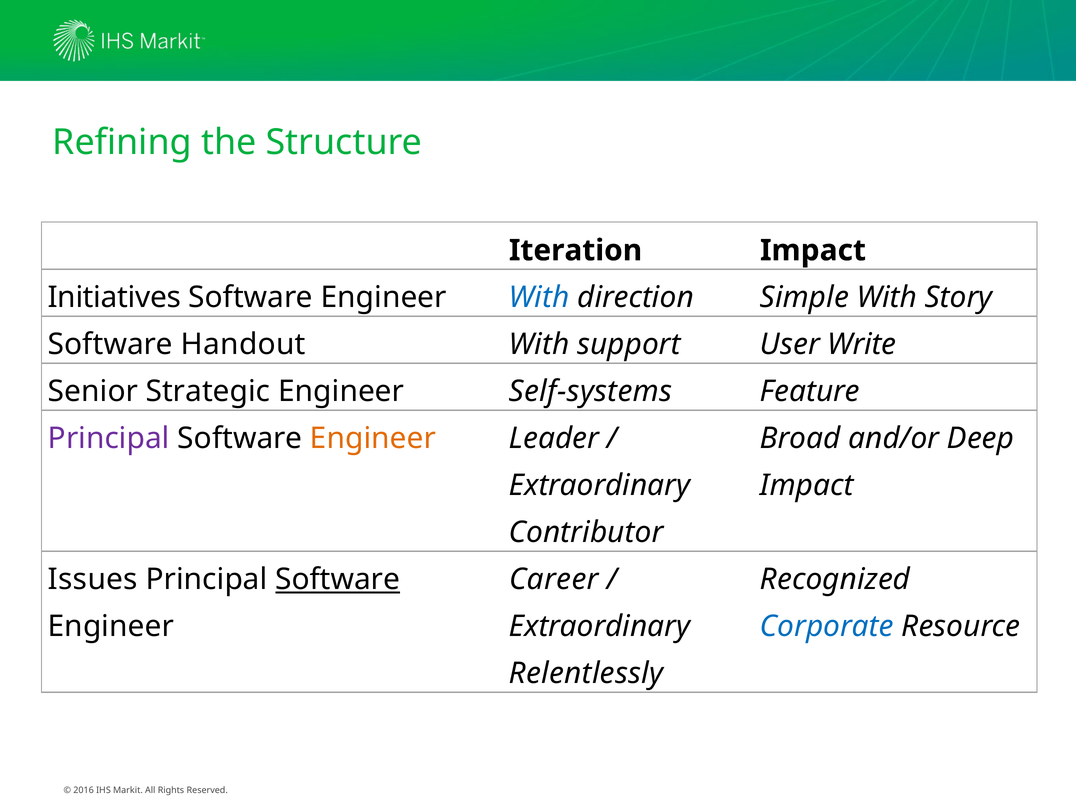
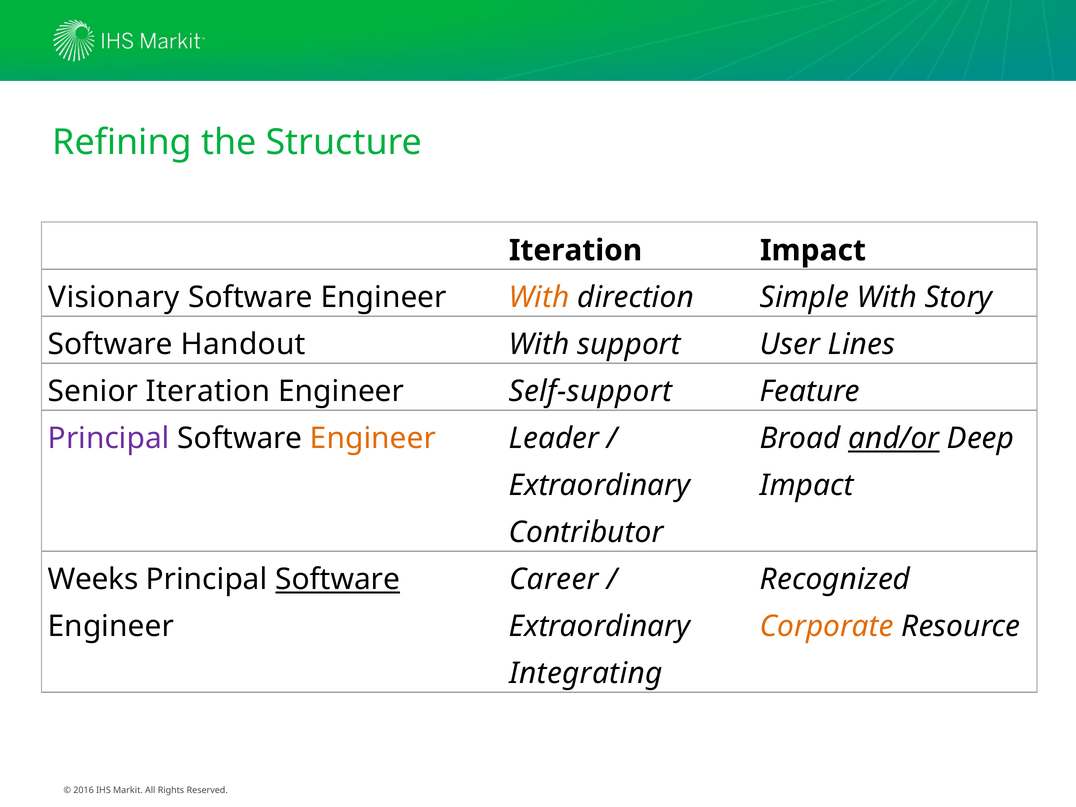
Initiatives: Initiatives -> Visionary (114, 297)
With colour: blue -> orange (539, 297)
Write: Write -> Lines (862, 344)
Senior Strategic: Strategic -> Iteration (208, 392)
Self-systems: Self-systems -> Self-support (591, 392)
and/or underline: none -> present (894, 439)
Issues: Issues -> Weeks (93, 580)
Corporate colour: blue -> orange (827, 626)
Relentlessly: Relentlessly -> Integrating (586, 673)
